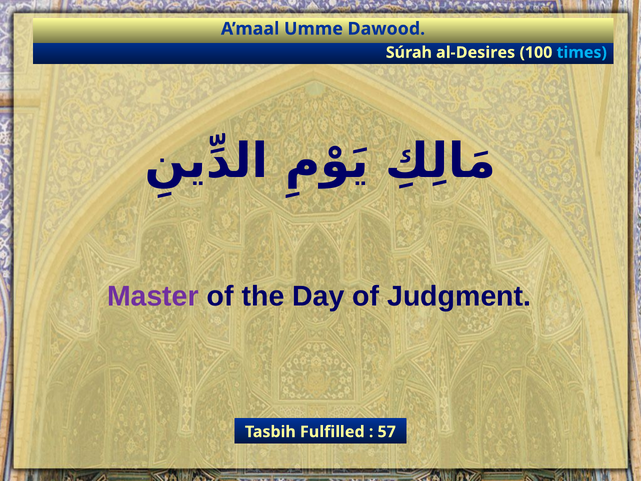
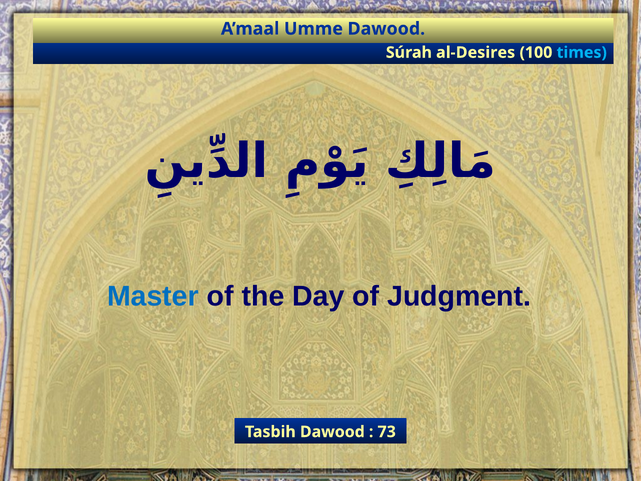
Master colour: purple -> blue (153, 296)
Tasbih Fulfilled: Fulfilled -> Dawood (332, 432)
57: 57 -> 73 (387, 432)
